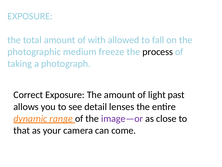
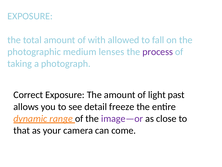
freeze: freeze -> lenses (112, 52)
process colour: black -> purple (158, 52)
lenses: lenses -> freeze (122, 106)
